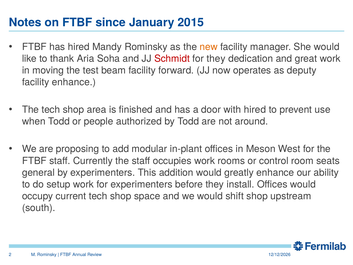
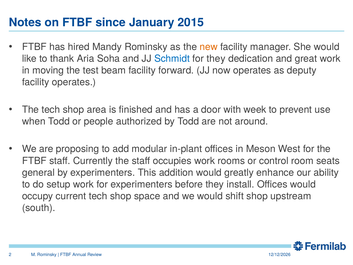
Schmidt colour: red -> blue (172, 59)
facility enhance: enhance -> operates (74, 82)
with hired: hired -> week (255, 110)
